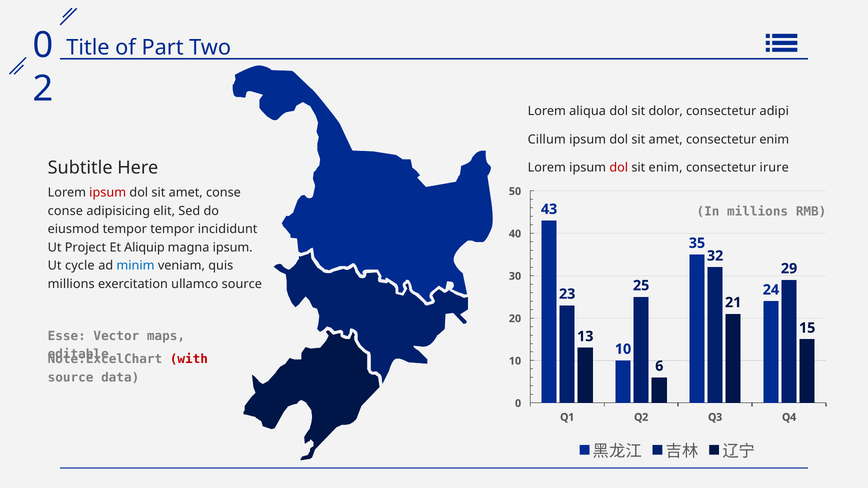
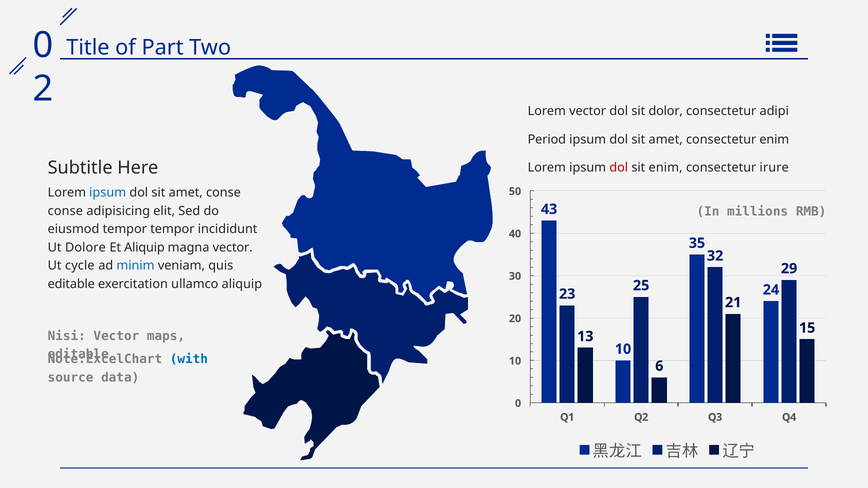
Lorem aliqua: aliqua -> vector (588, 111)
Cillum: Cillum -> Period (547, 139)
ipsum colour: red -> blue (108, 193)
Project: Project -> Dolore (85, 248)
magna ipsum: ipsum -> vector (233, 248)
millions: millions -> editable (71, 284)
ullamco source: source -> aliquip (242, 284)
Esse: Esse -> Nisi (67, 336)
with colour: red -> blue (189, 359)
